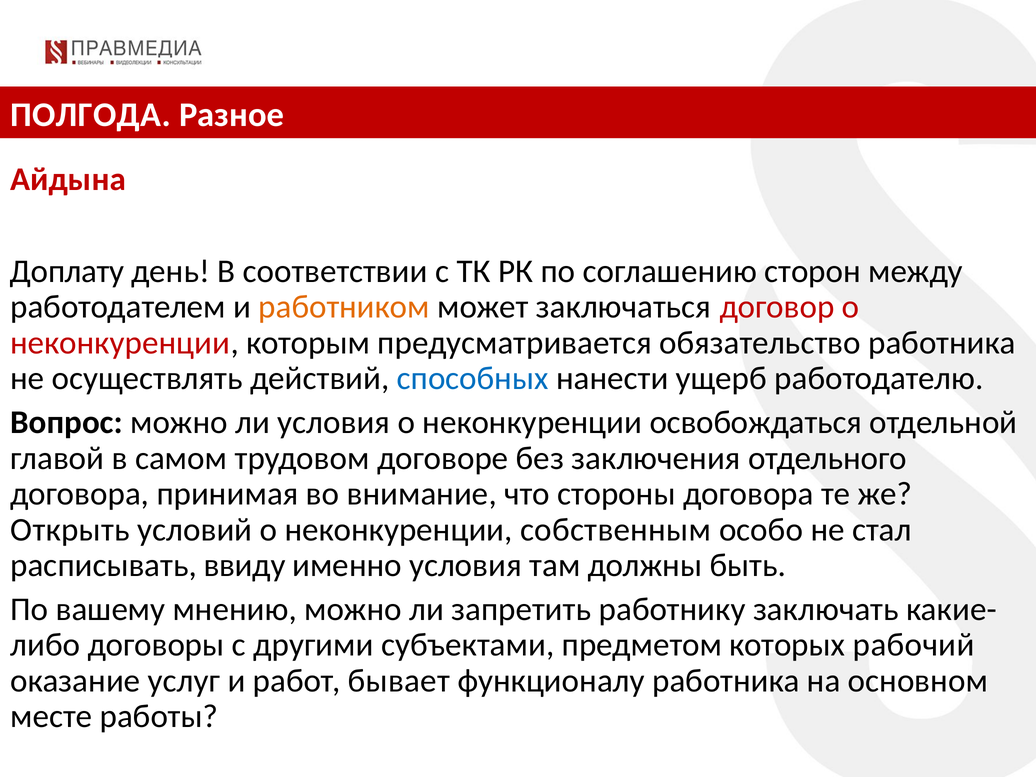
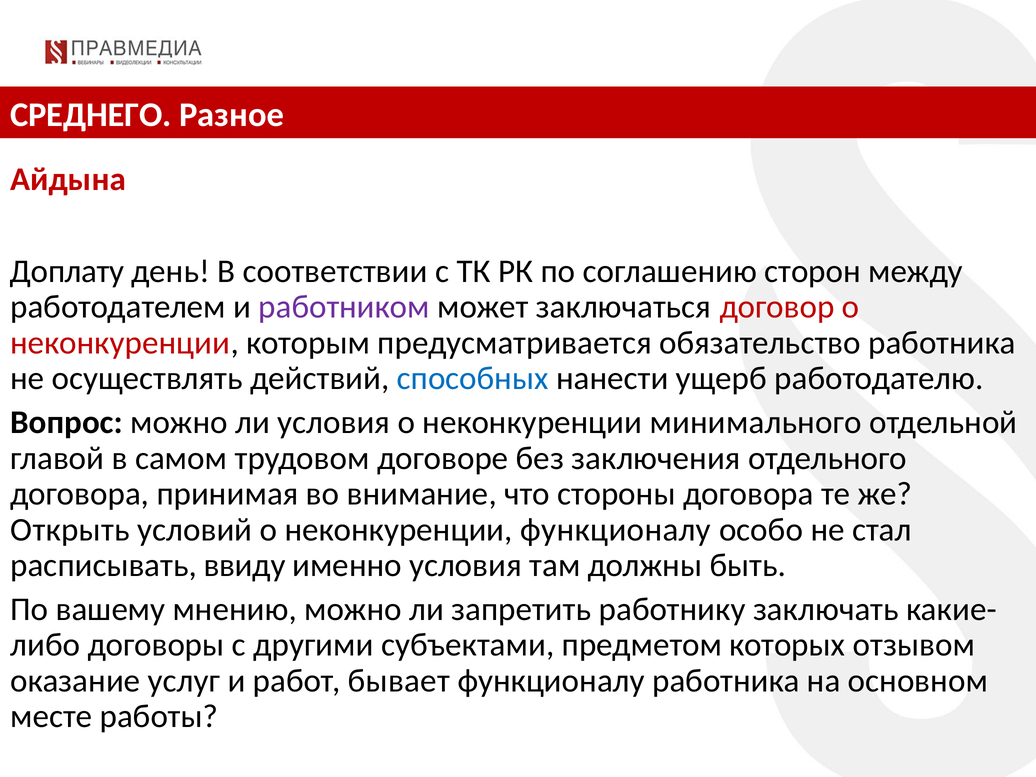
ПОЛГОДА: ПОЛГОДА -> СРЕДНЕГО (91, 115)
работником colour: orange -> purple (344, 307)
освобождаться: освобождаться -> минимального (756, 422)
неконкуренции собственным: собственным -> функционалу (616, 530)
рабочий: рабочий -> отзывом (914, 645)
